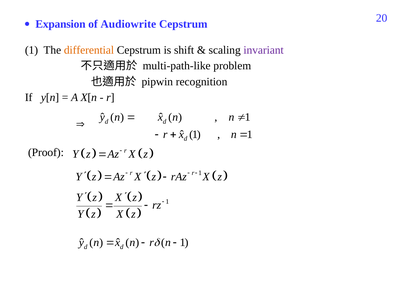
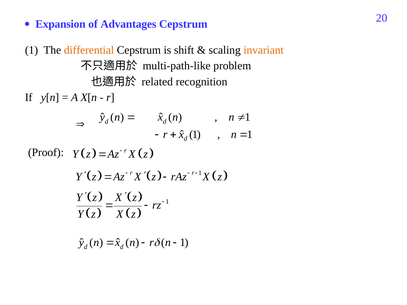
Audiowrite: Audiowrite -> Advantages (128, 24)
invariant colour: purple -> orange (264, 50)
pipwin: pipwin -> related (157, 82)
